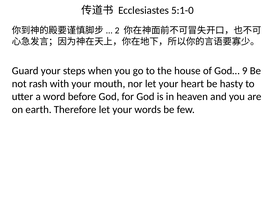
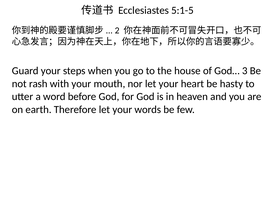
5:1-0: 5:1-0 -> 5:1-5 (182, 10)
9: 9 -> 3 (245, 71)
